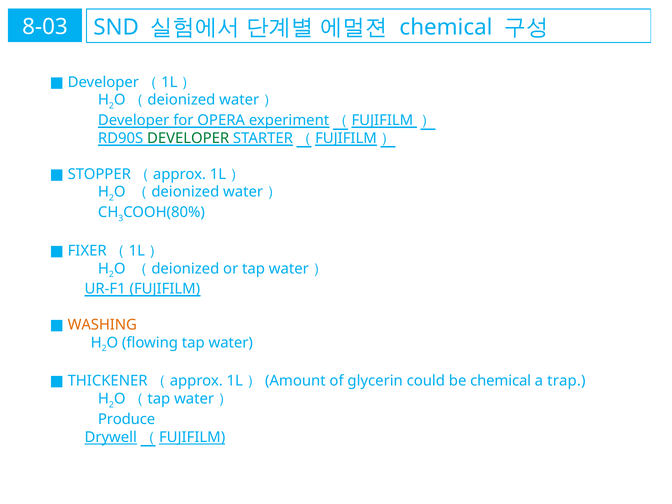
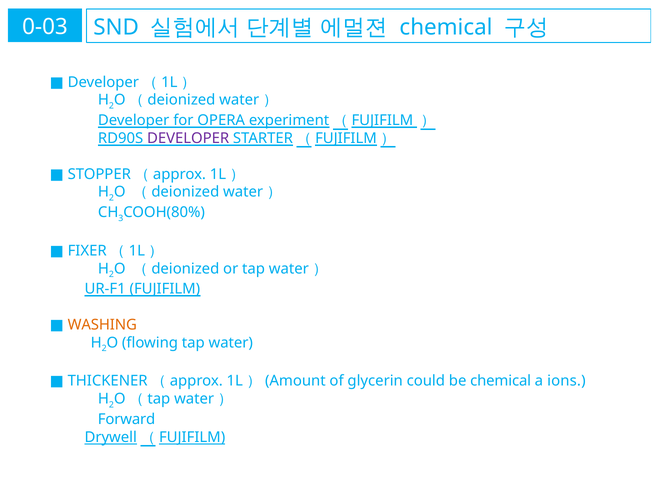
8-03: 8-03 -> 0-03 (45, 27)
DEVELOPER colour: green -> purple (188, 138)
trap: trap -> ions (566, 381)
Produce: Produce -> Forward (127, 419)
